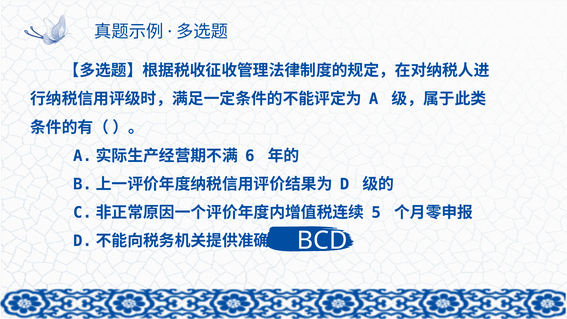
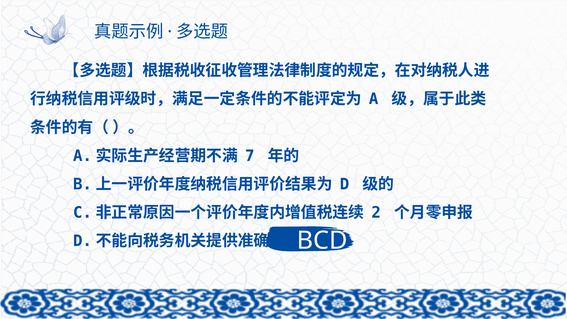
6: 6 -> 7 (250, 156)
5: 5 -> 2 (376, 213)
